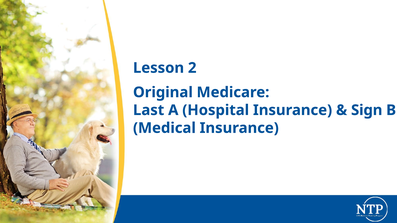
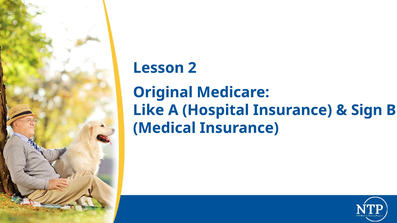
Last: Last -> Like (149, 110)
